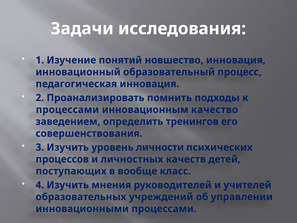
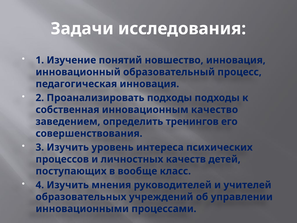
Проанализировать помнить: помнить -> подходы (170, 98)
процессами: процессами -> собственная (67, 110)
личности: личности -> интереса (160, 147)
